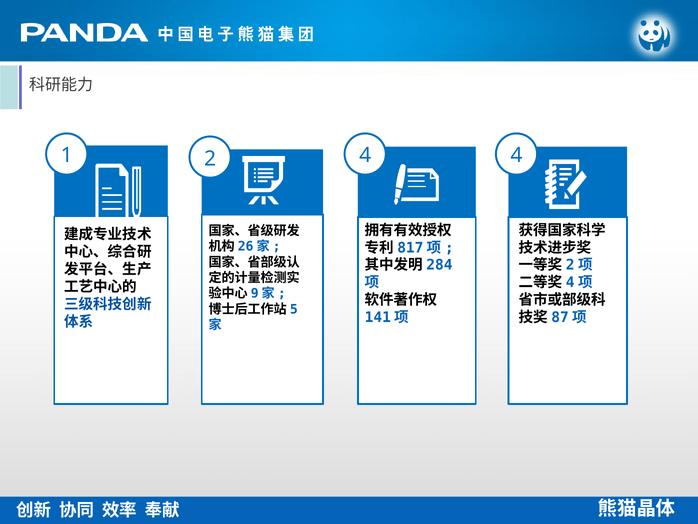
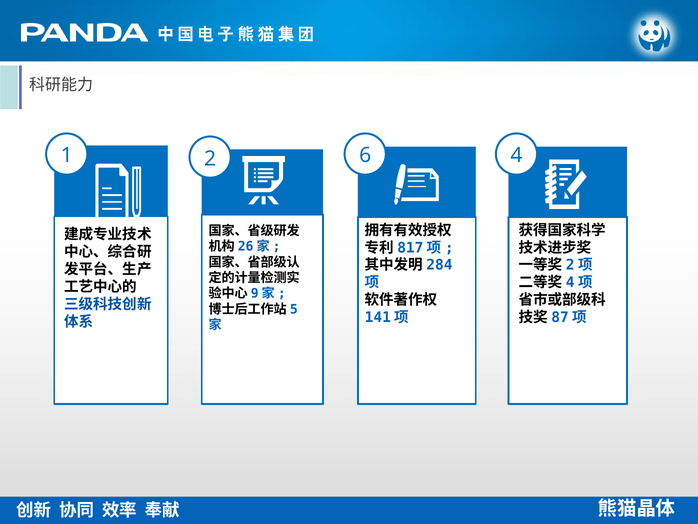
2 4: 4 -> 6 (365, 155)
